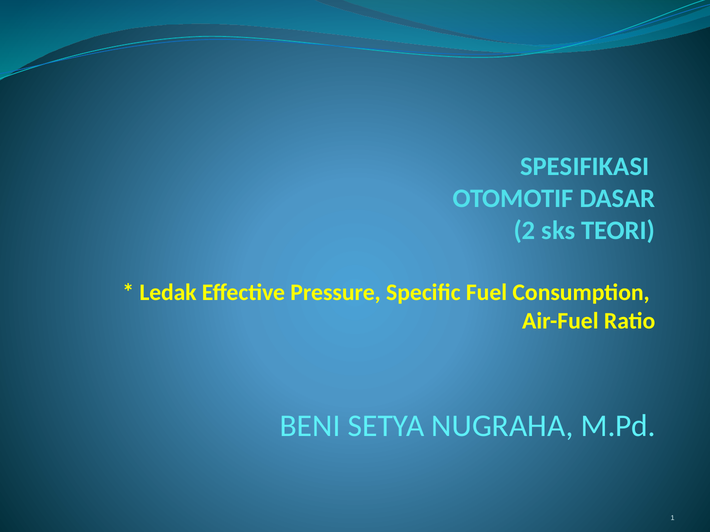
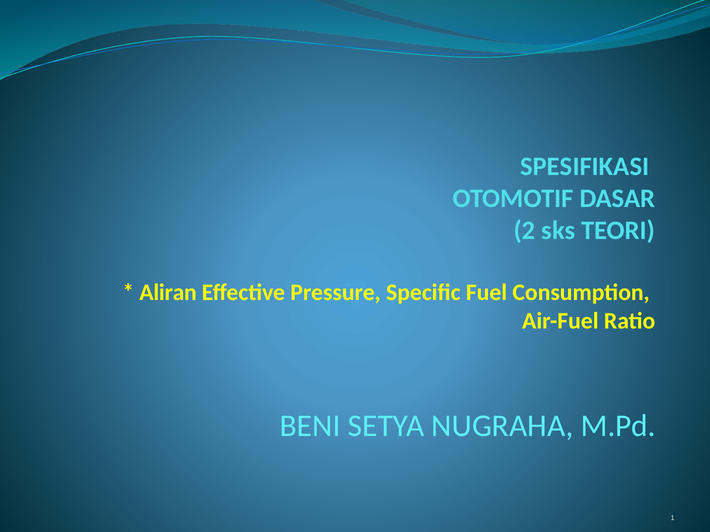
Ledak: Ledak -> Aliran (168, 293)
